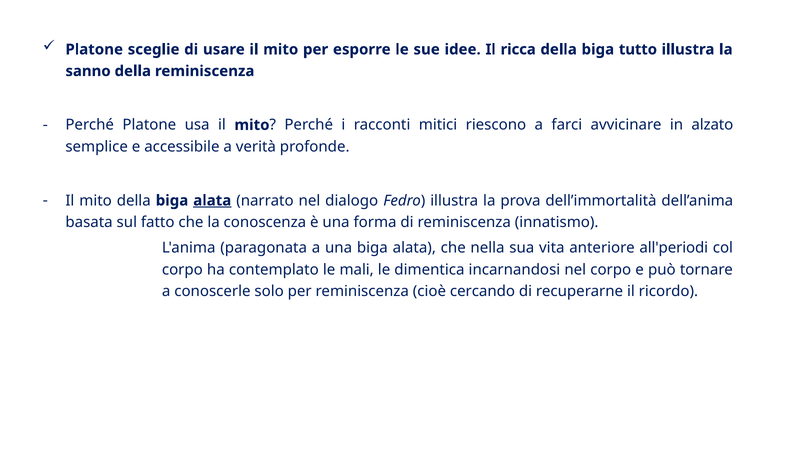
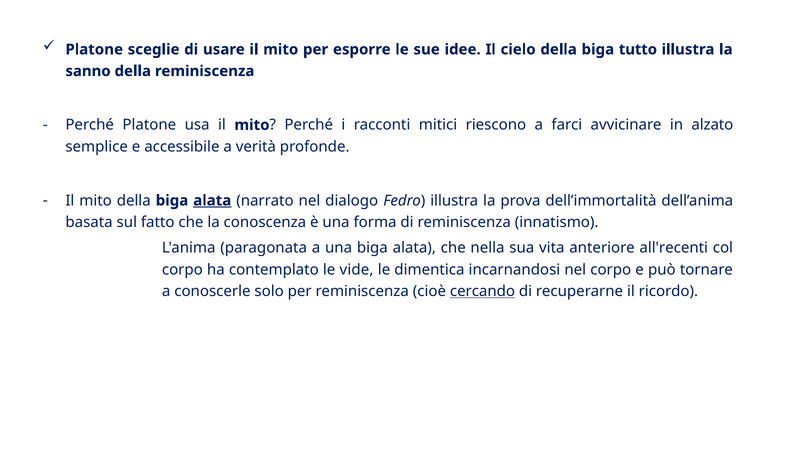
ricca: ricca -> cielo (518, 49)
all'periodi: all'periodi -> all'recenti (674, 248)
mali: mali -> vide (357, 270)
cercando underline: none -> present (482, 291)
